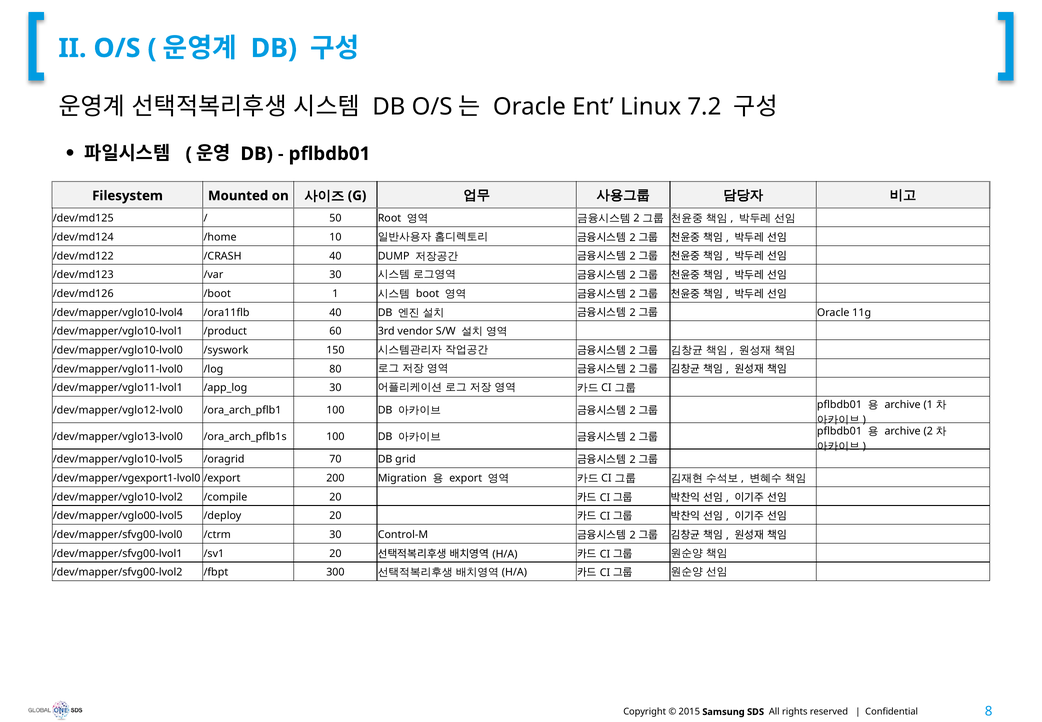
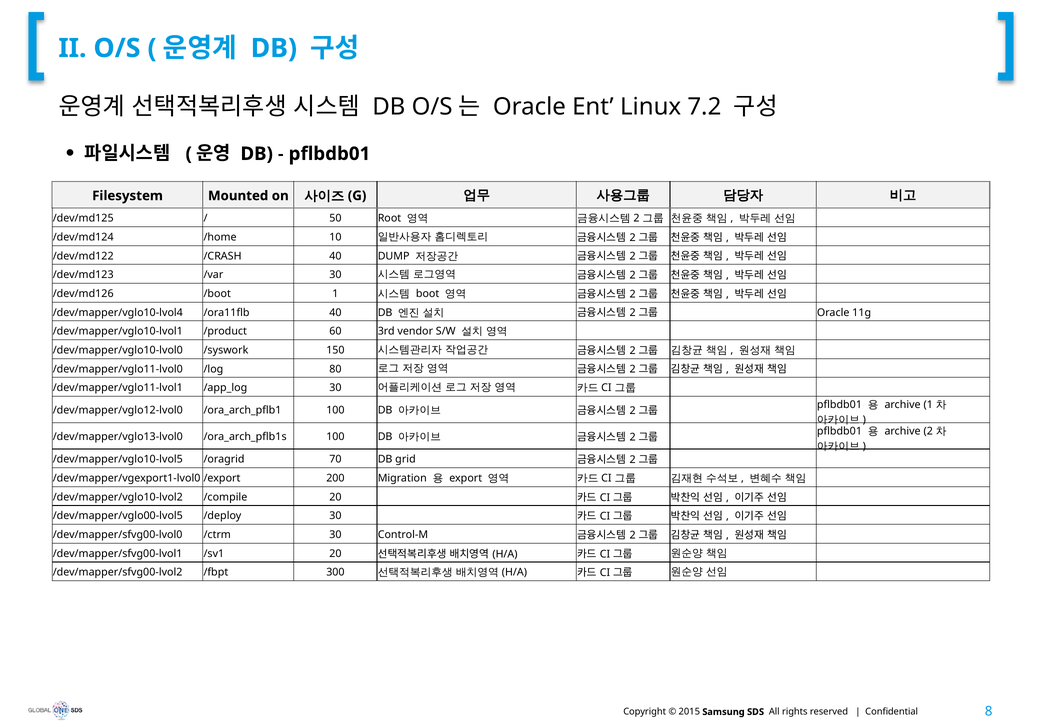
/deploy 20: 20 -> 30 (335, 515)
